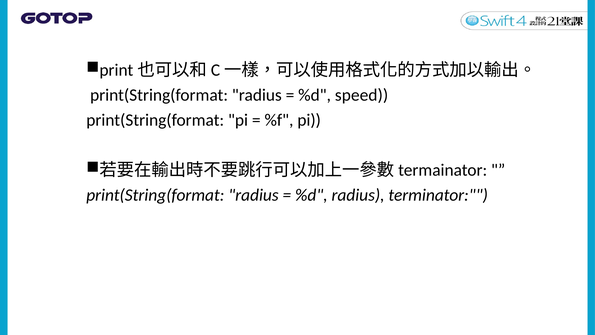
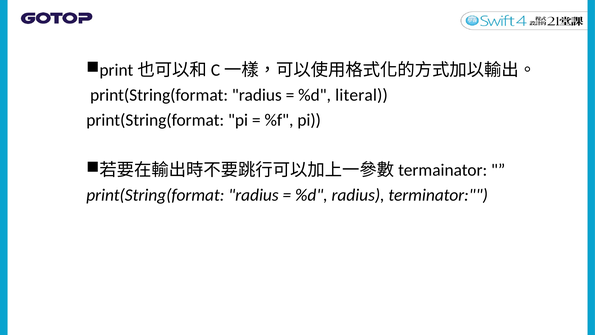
speed: speed -> literal (362, 95)
